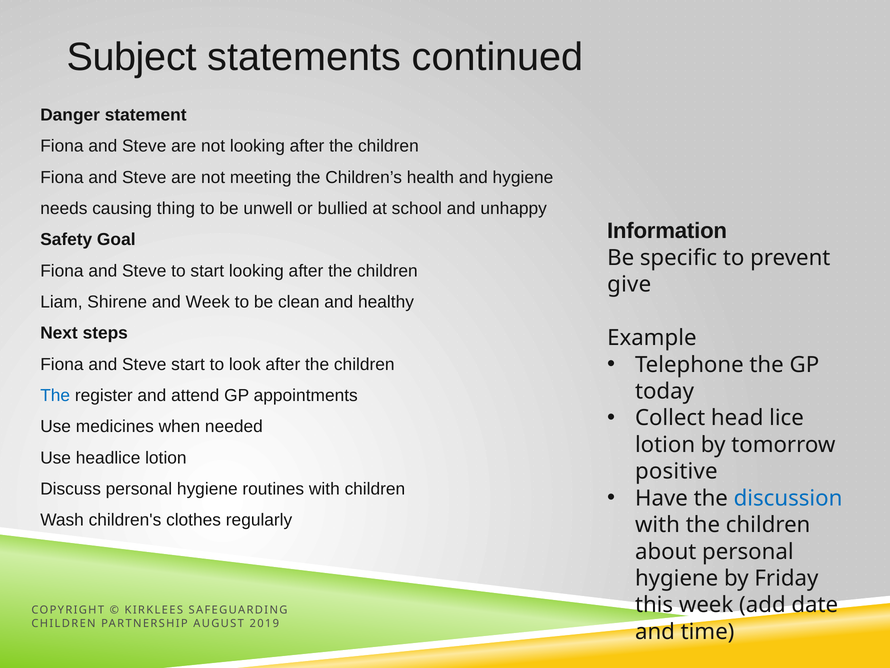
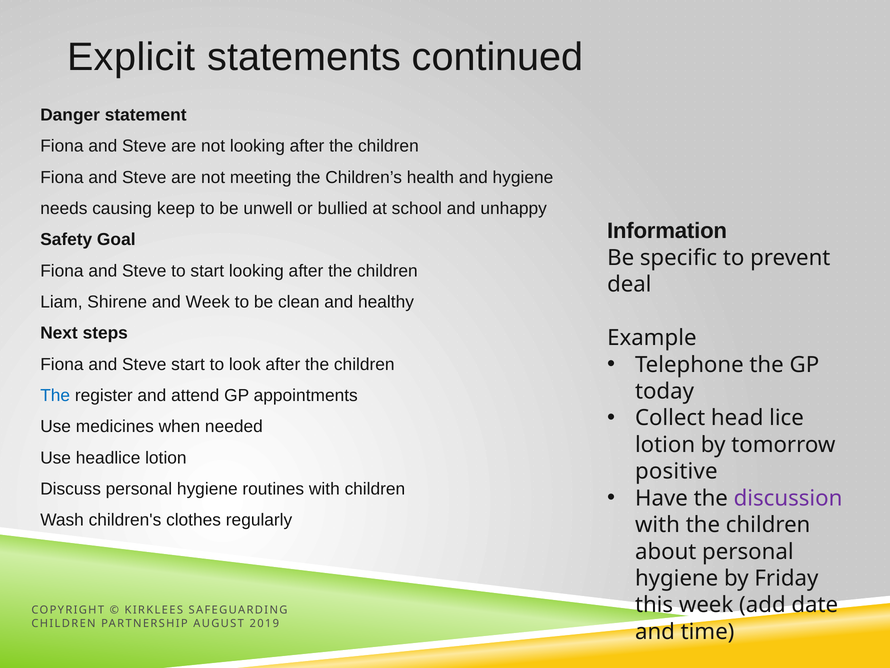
Subject: Subject -> Explicit (131, 57)
thing: thing -> keep (176, 208)
give: give -> deal (629, 284)
discussion colour: blue -> purple (788, 498)
